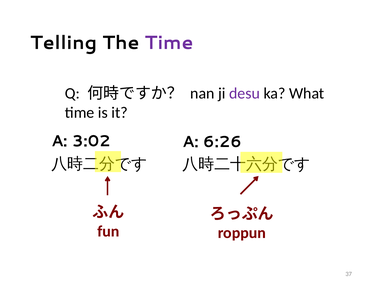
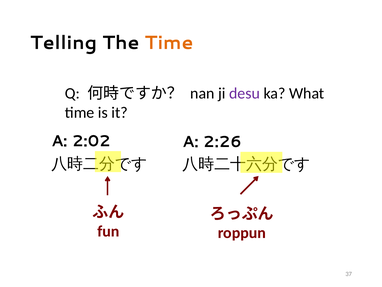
Time colour: purple -> orange (169, 43)
3:02: 3:02 -> 2:02 (91, 141)
6:26: 6:26 -> 2:26 (222, 142)
